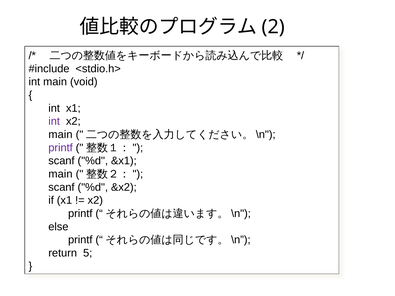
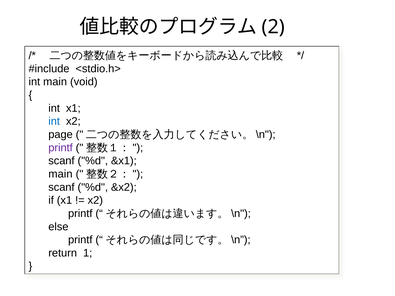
int colour: purple -> blue (54, 121)
main: main -> page (61, 135)
5: 5 -> 1 (88, 253)
